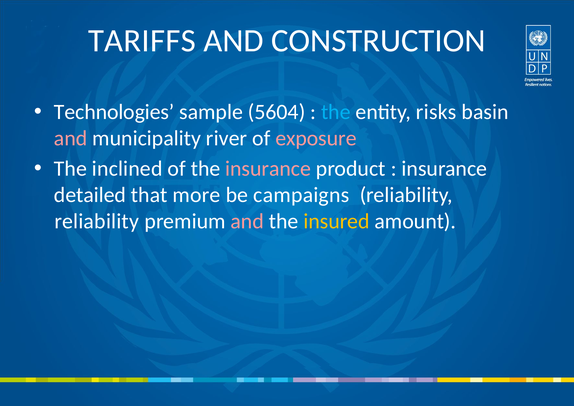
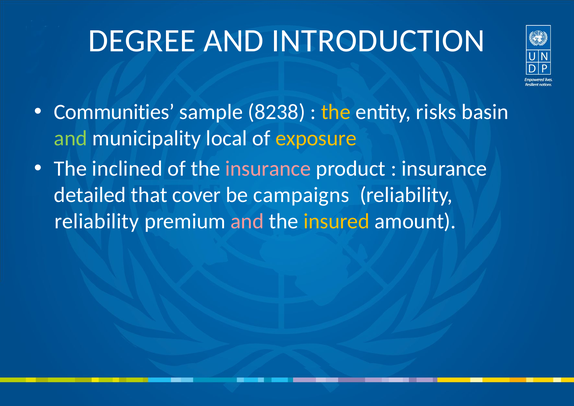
TARIFFS: TARIFFS -> DEGREE (142, 41)
CONSTRUCTION: CONSTRUCTION -> INTRODUCTION (378, 41)
Technologies: Technologies -> Communities (114, 112)
5604: 5604 -> 8238 (277, 112)
the colour: light blue -> yellow (336, 112)
and colour: pink -> light green (71, 138)
river: river -> local (227, 138)
exposure colour: pink -> yellow (316, 138)
more: more -> cover (197, 195)
